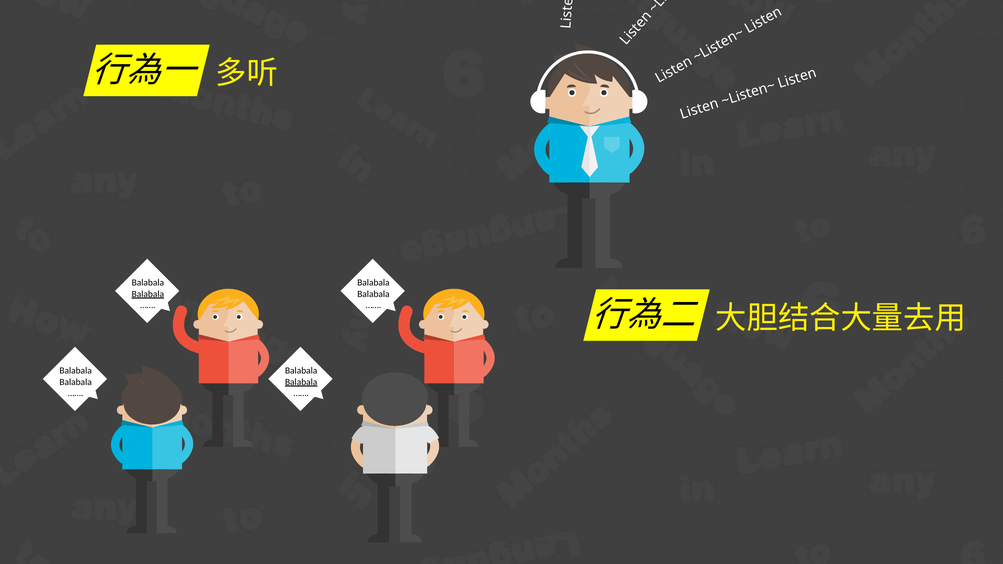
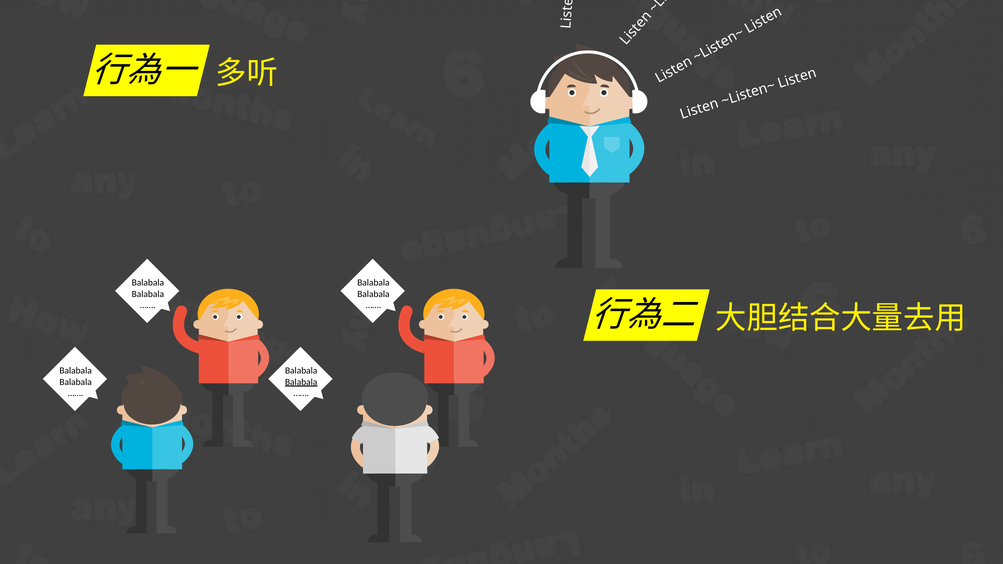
Balabala underline: present -> none (148, 294)
